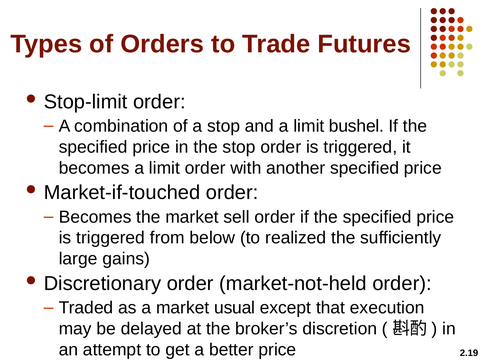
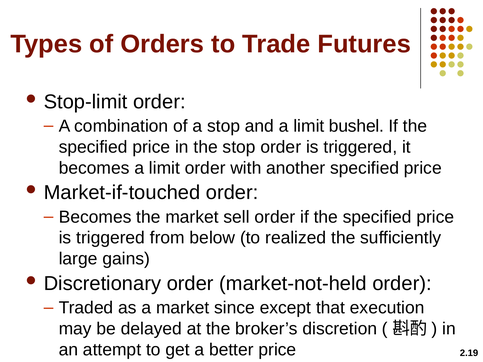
usual: usual -> since (235, 308)
